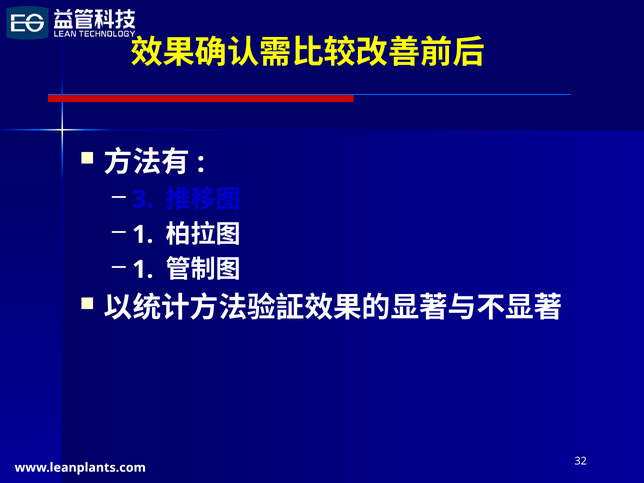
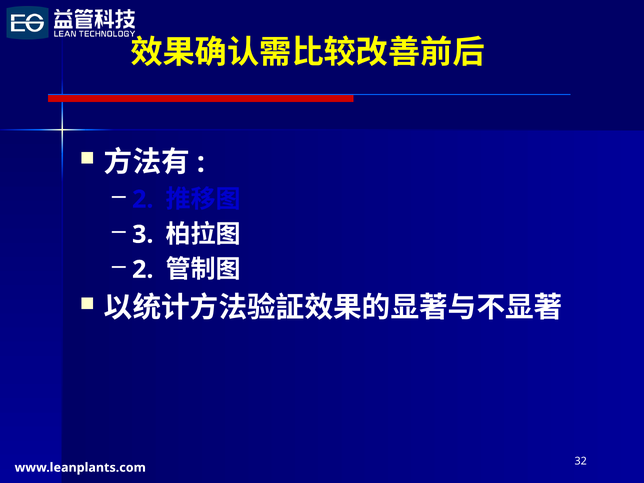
3: 3 -> 2 (143, 199)
1: 1 -> 3 (143, 235)
1: 1 -> 2 (143, 270)
